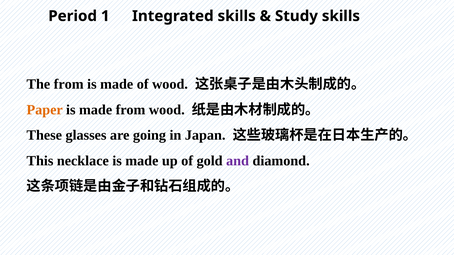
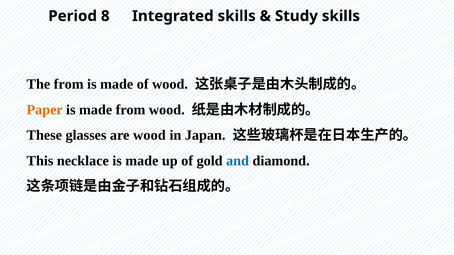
1: 1 -> 8 (105, 16)
are going: going -> wood (149, 135)
and colour: purple -> blue (238, 161)
